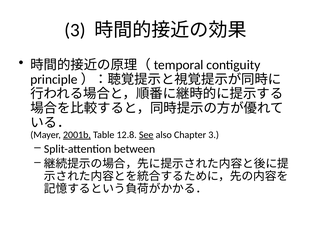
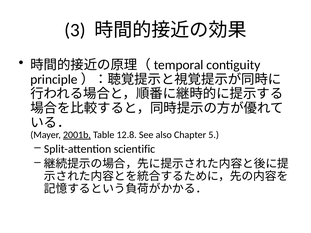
See underline: present -> none (146, 135)
Chapter 3: 3 -> 5 (214, 135)
between: between -> scientific (134, 149)
